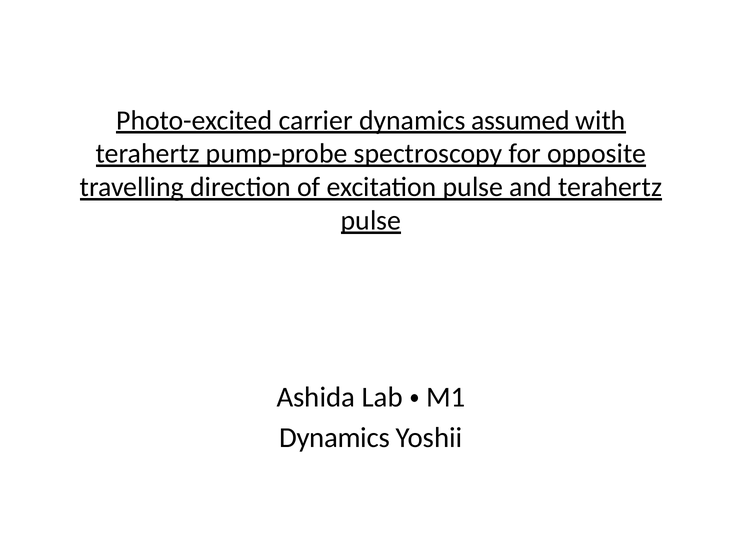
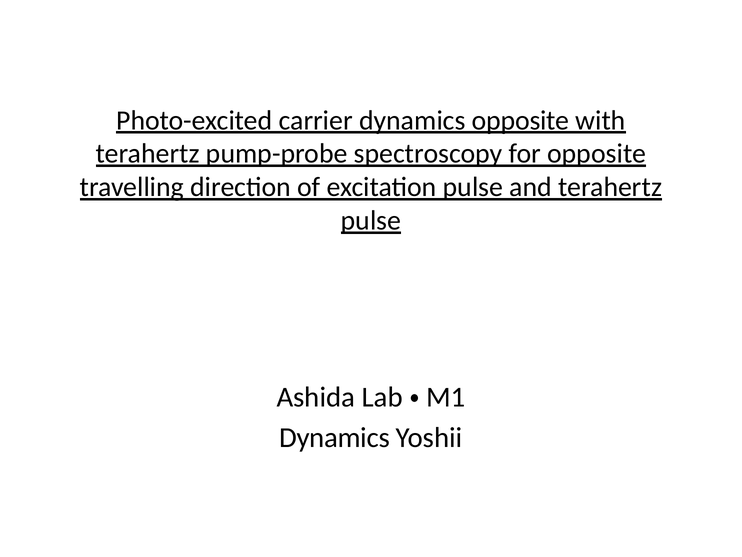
dynamics assumed: assumed -> opposite (521, 120)
